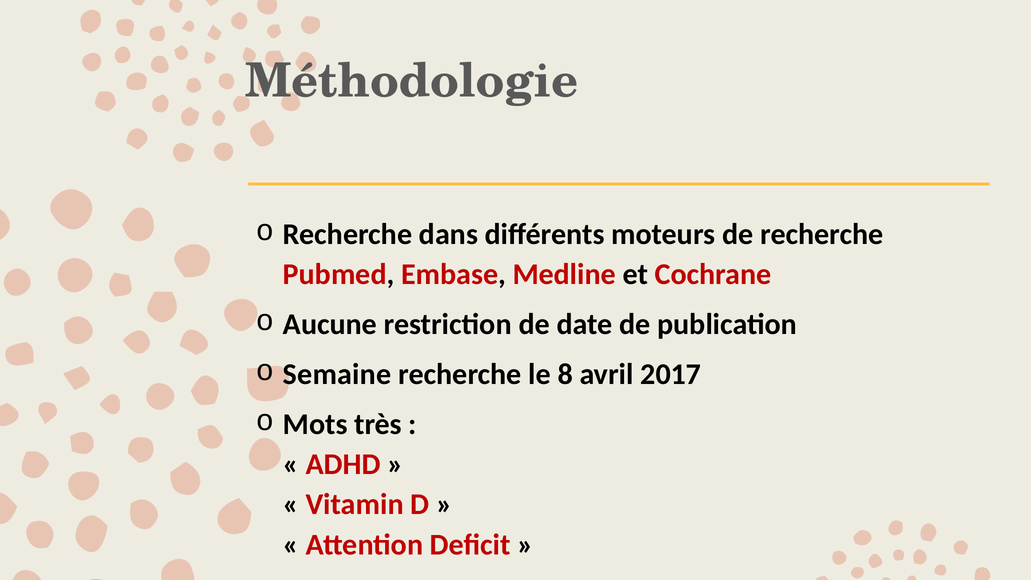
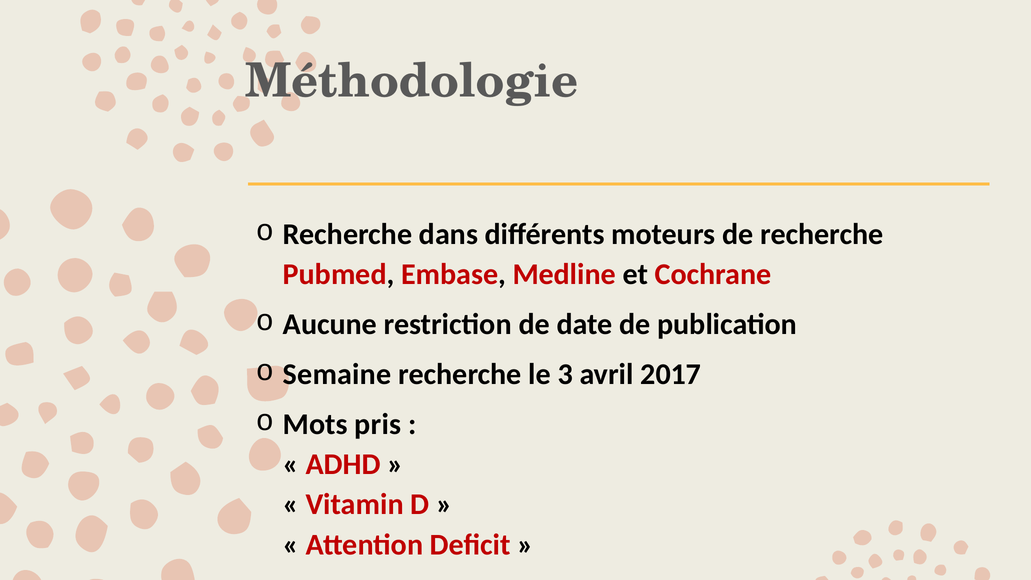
8: 8 -> 3 (565, 374)
très: très -> pris (378, 424)
